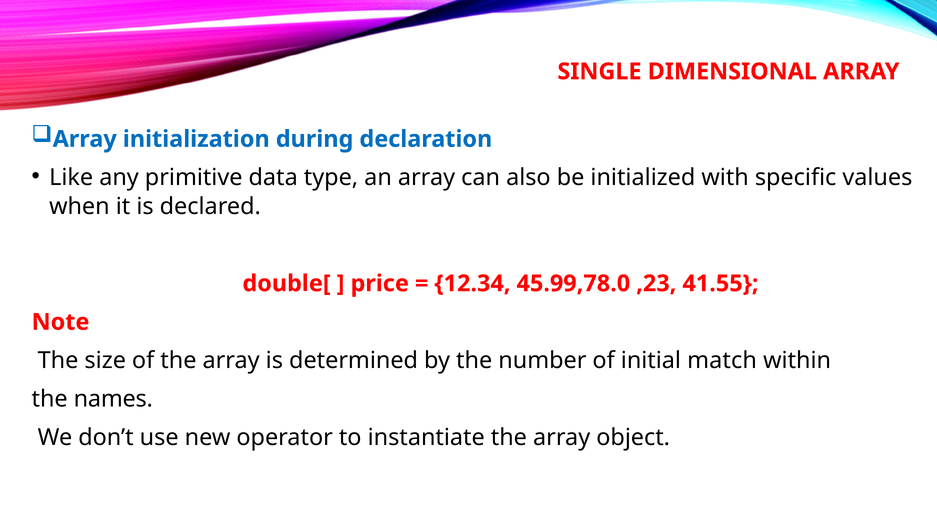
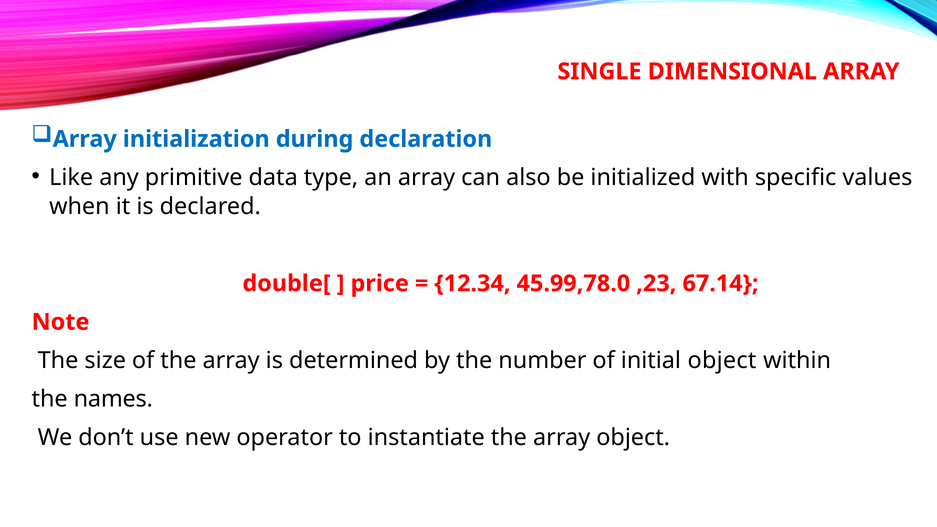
41.55: 41.55 -> 67.14 (720, 284)
initial match: match -> object (722, 361)
